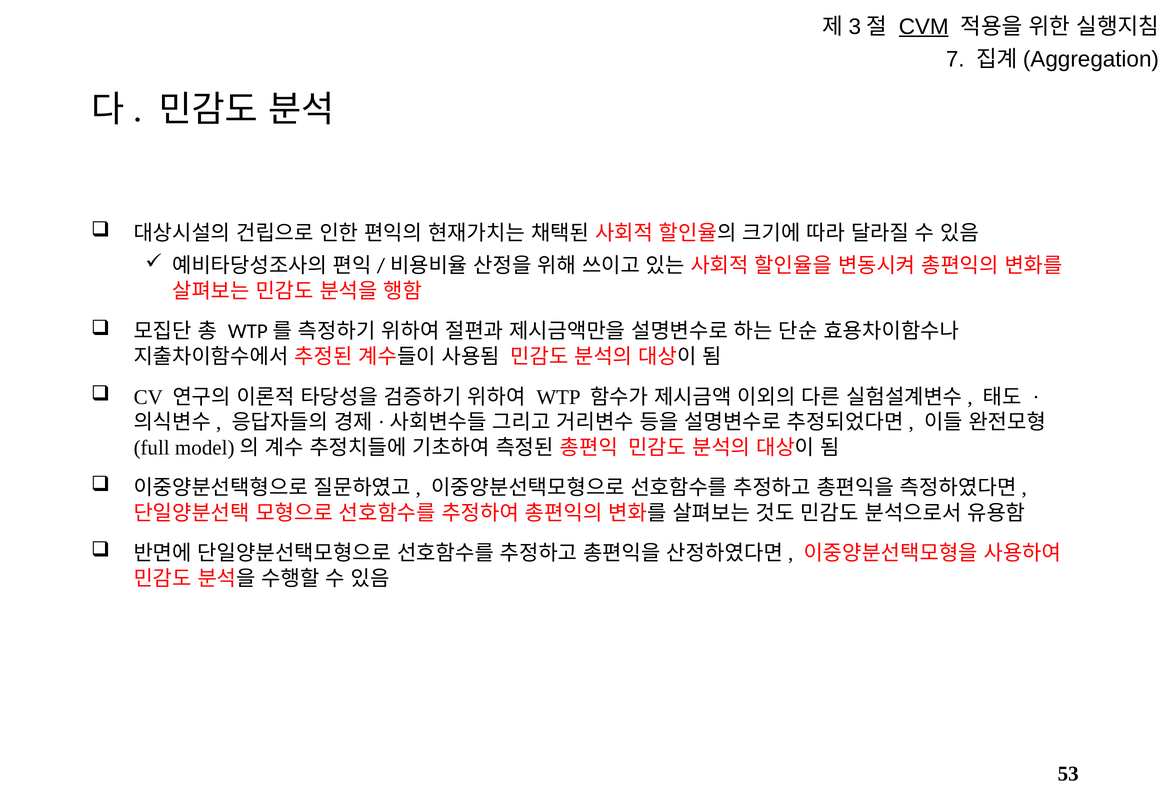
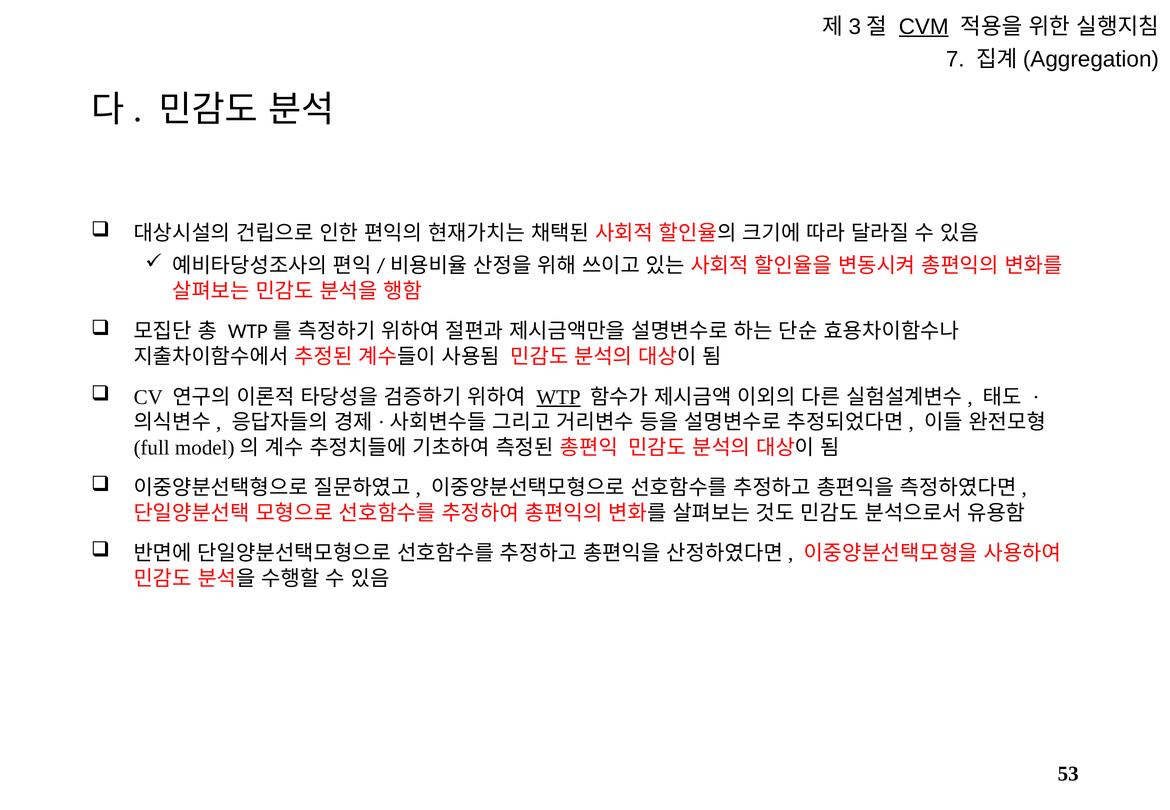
WTP underline: none -> present (559, 397)
